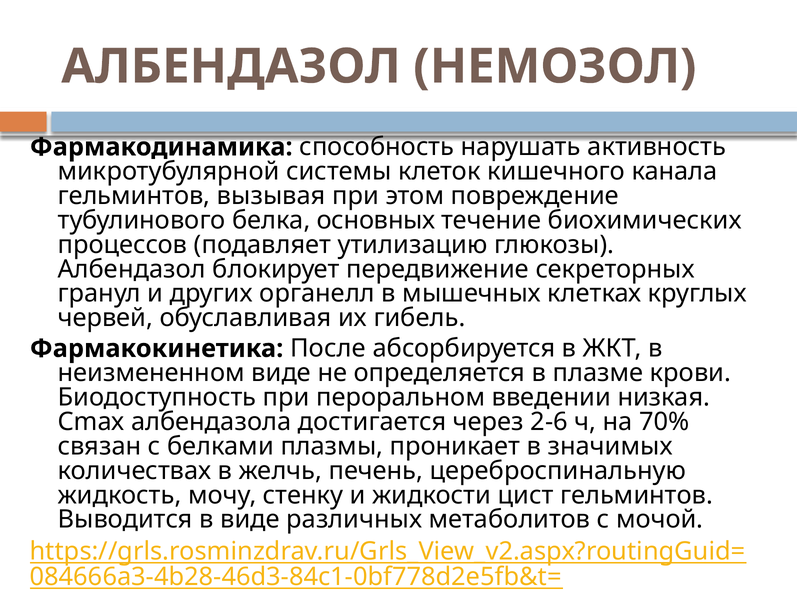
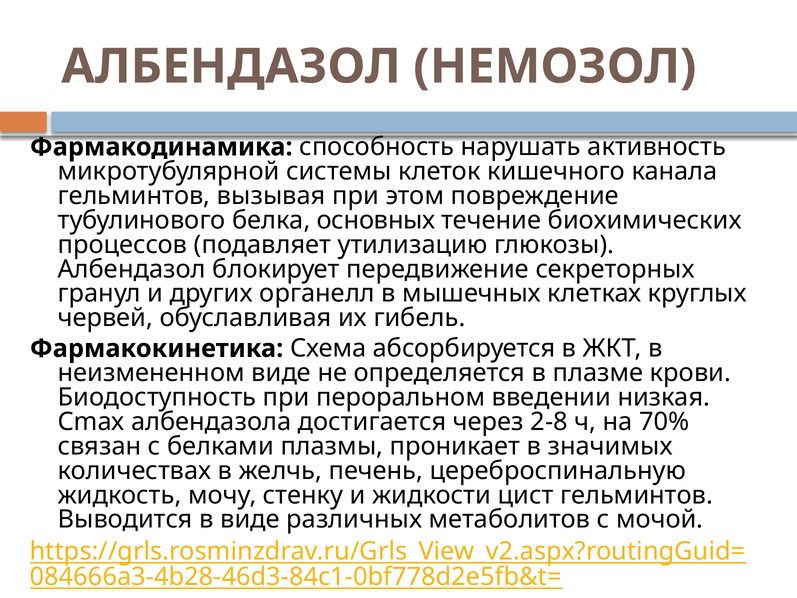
После: После -> Схема (328, 348)
2-6: 2-6 -> 2-8 (549, 422)
